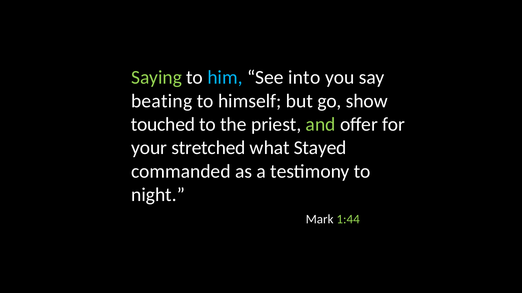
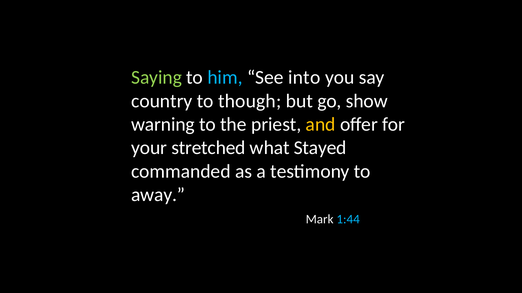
beating: beating -> country (162, 101)
himself: himself -> though (250, 101)
touched: touched -> warning (163, 125)
and colour: light green -> yellow (321, 125)
night: night -> away (158, 195)
1:44 colour: light green -> light blue (348, 220)
